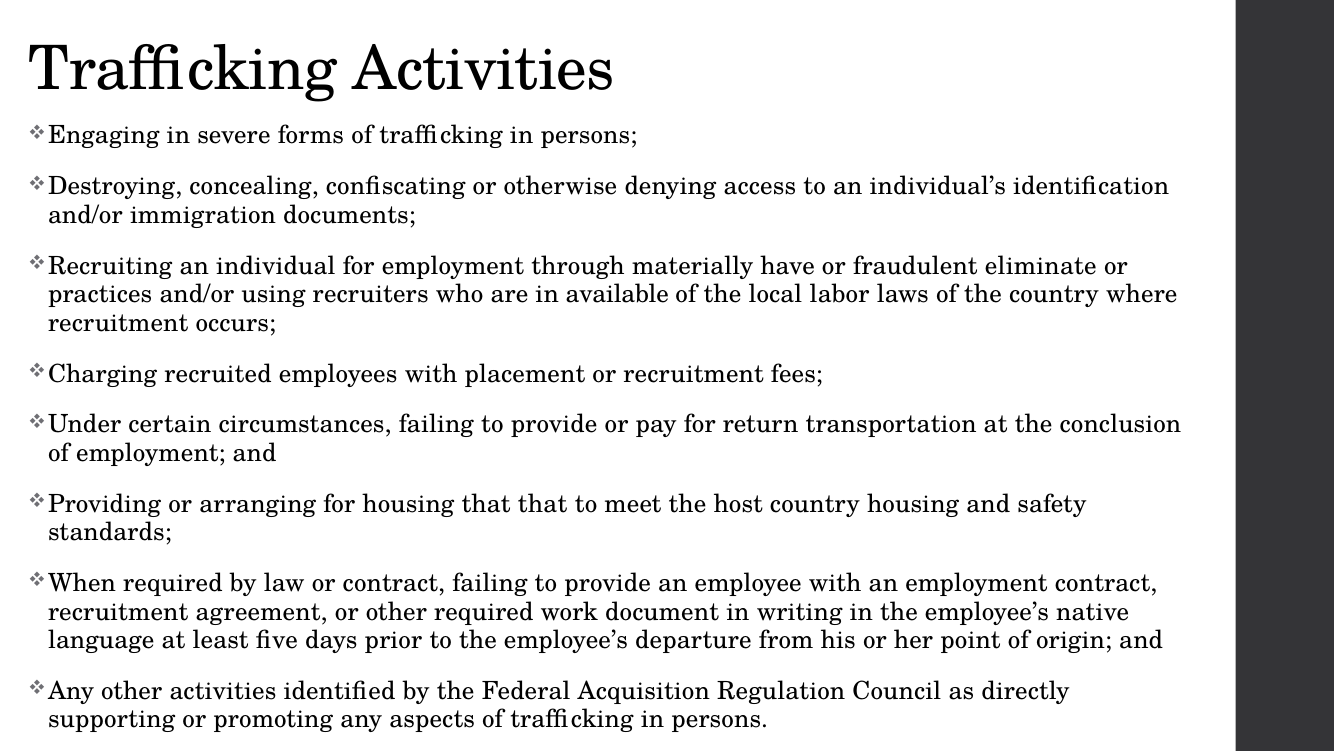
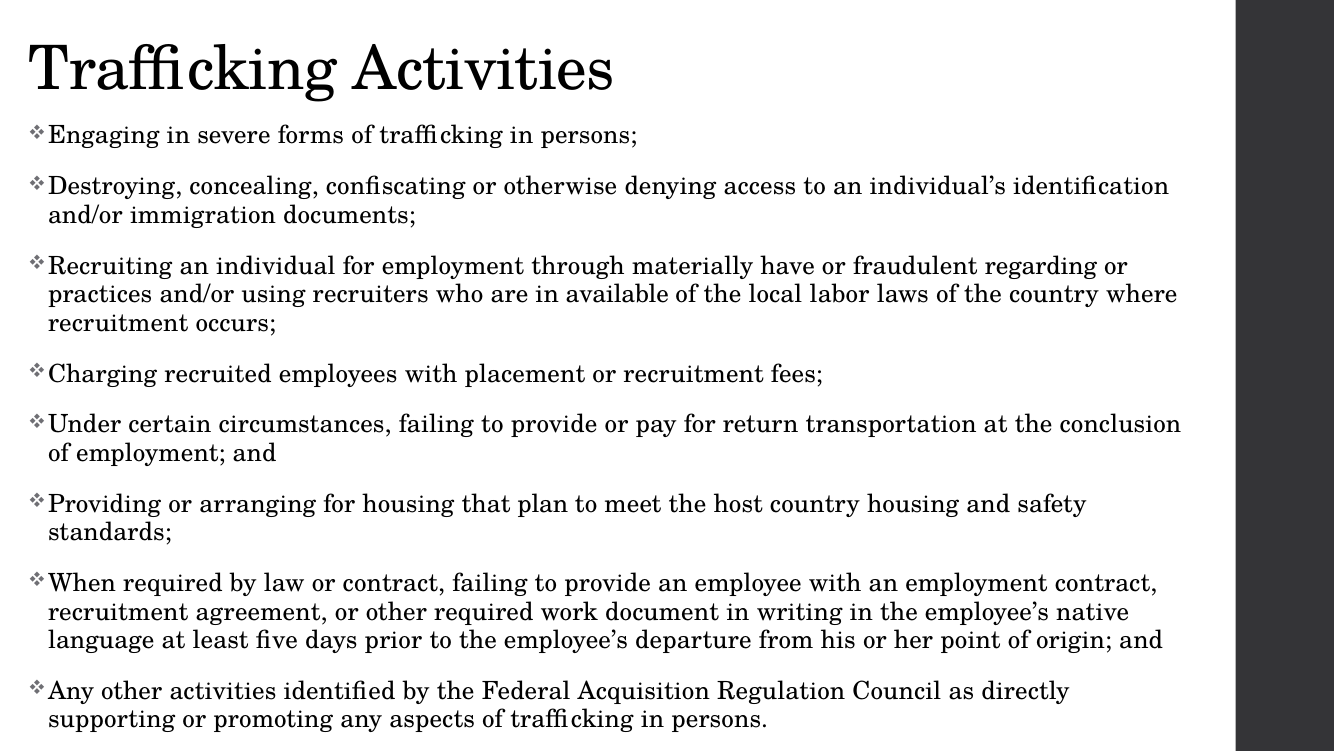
eliminate: eliminate -> regarding (1041, 266)
that that: that -> plan (543, 504)
